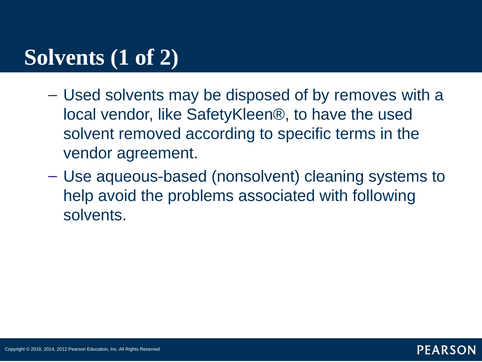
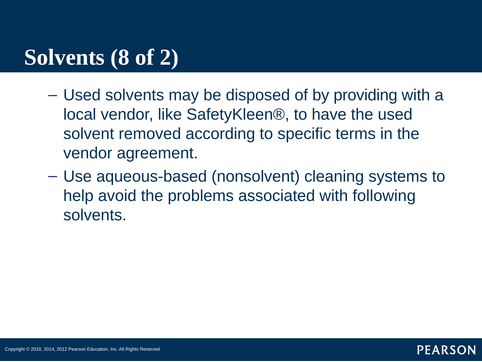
1: 1 -> 8 (120, 57)
removes: removes -> providing (366, 95)
